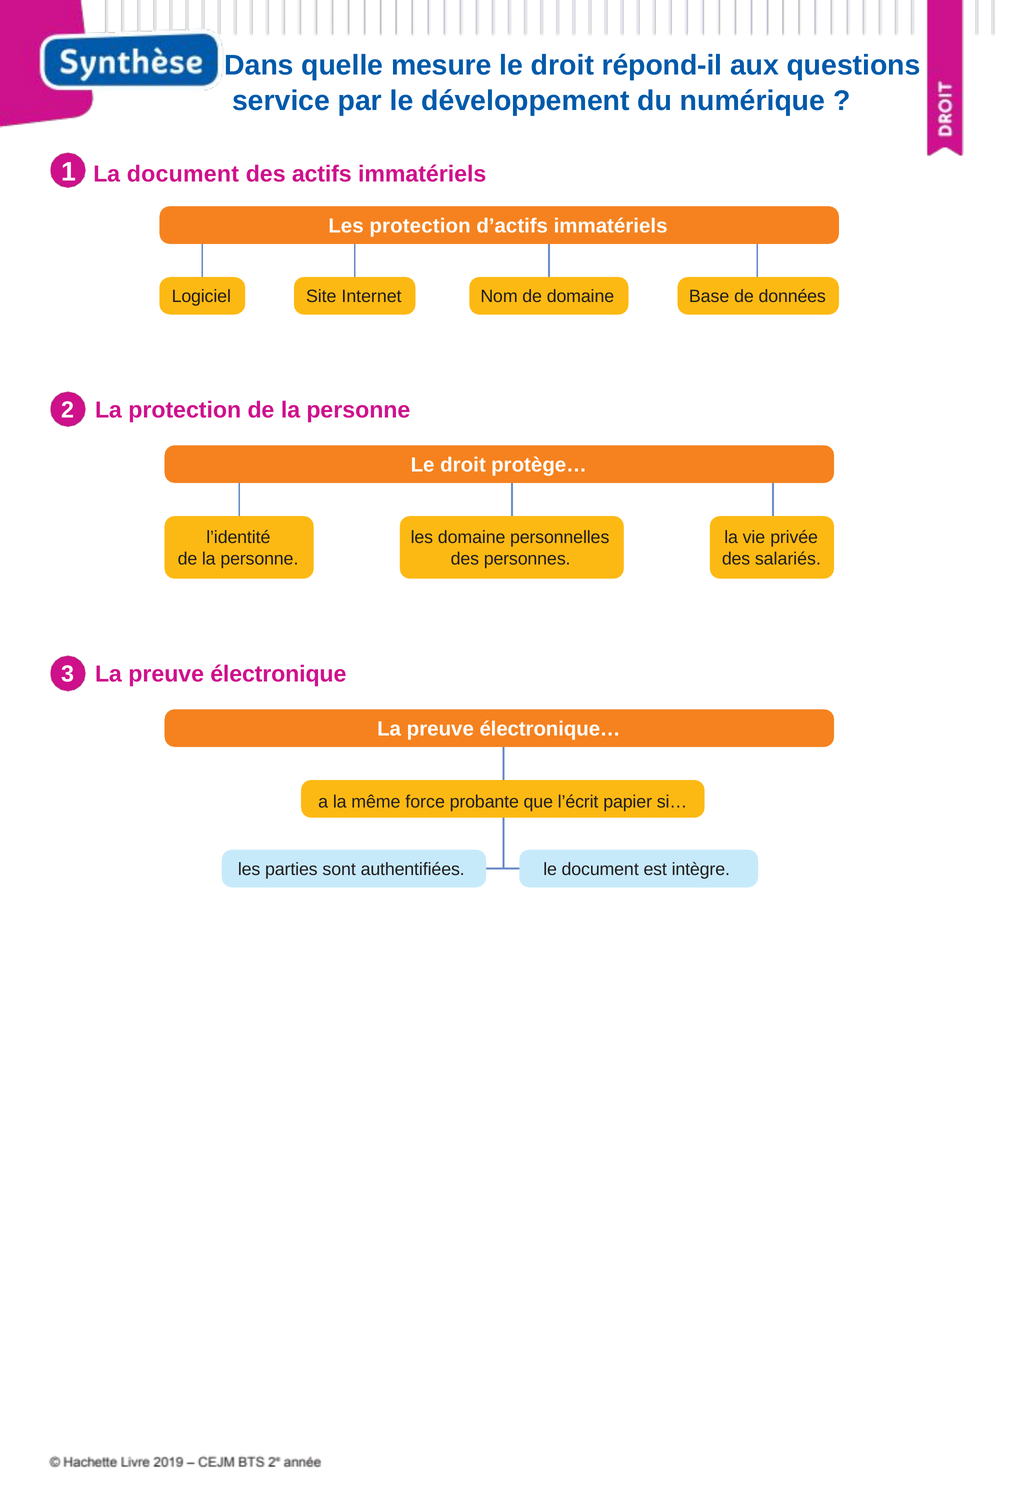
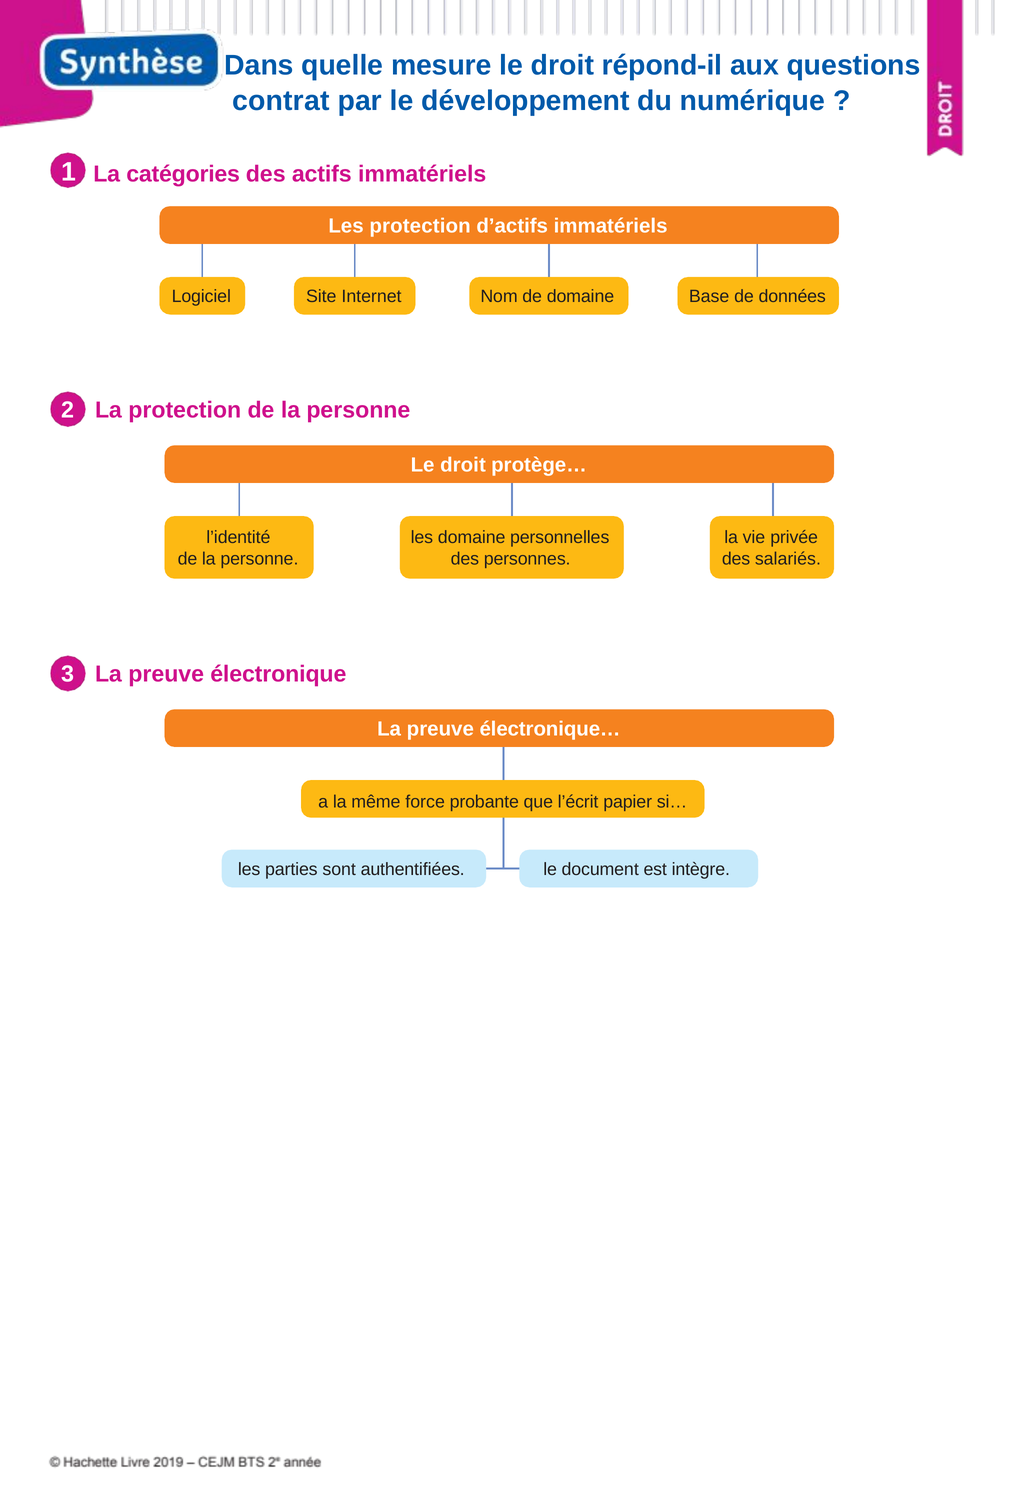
service: service -> contrat (281, 101)
La document: document -> catégories (183, 174)
